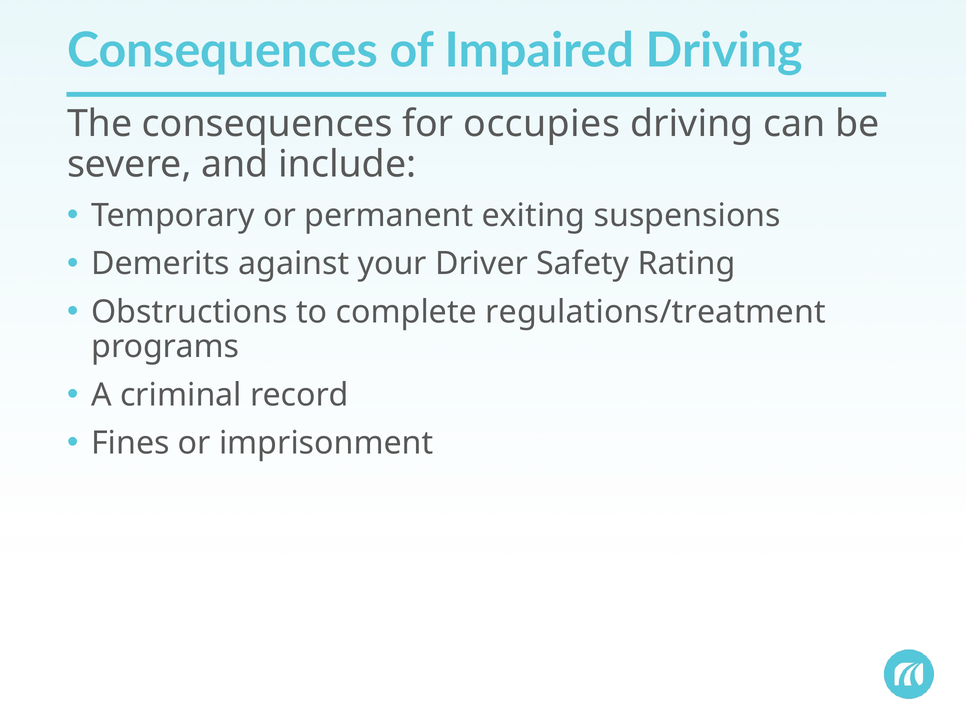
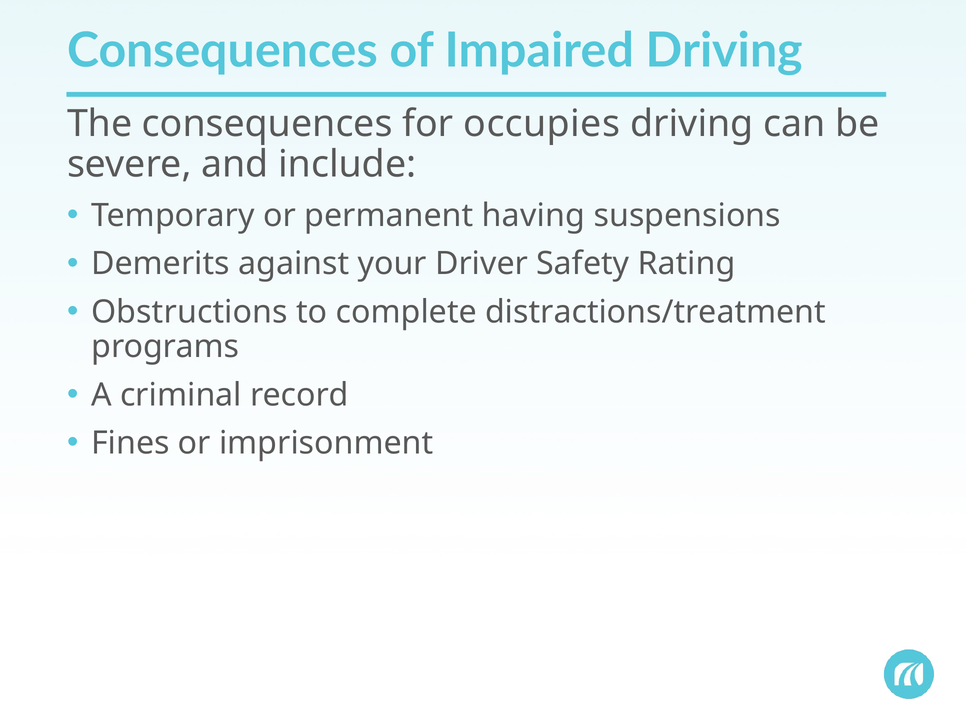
exiting: exiting -> having (533, 215)
regulations/treatment: regulations/treatment -> distractions/treatment (656, 312)
